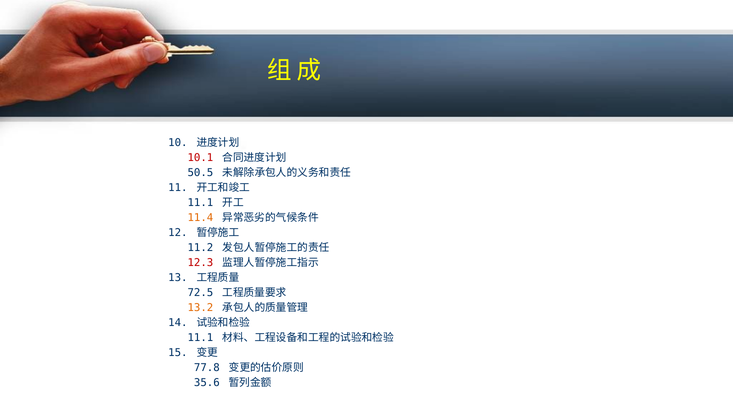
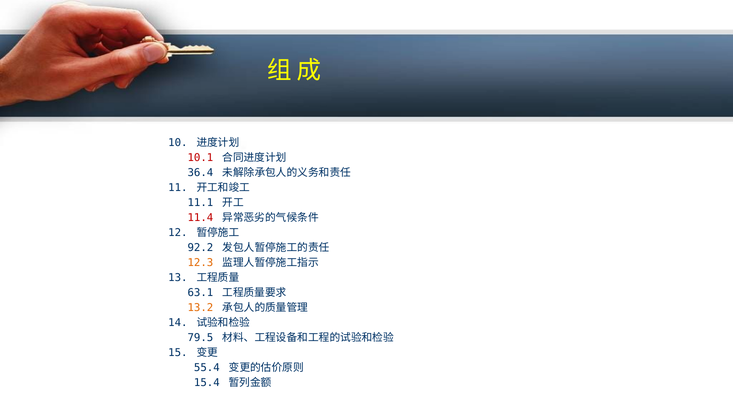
50.5: 50.5 -> 36.4 (200, 172)
11.4 colour: orange -> red (200, 217)
11.2: 11.2 -> 92.2 (200, 247)
12.3 colour: red -> orange (200, 262)
72.5: 72.5 -> 63.1 (200, 292)
11.1: 11.1 -> 79.5 (200, 337)
77.8: 77.8 -> 55.4 (207, 367)
35.6: 35.6 -> 15.4 (207, 382)
